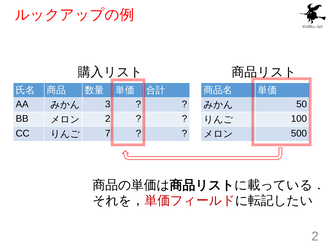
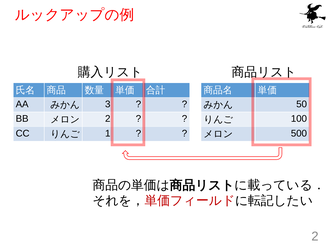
7: 7 -> 1 (108, 133)
